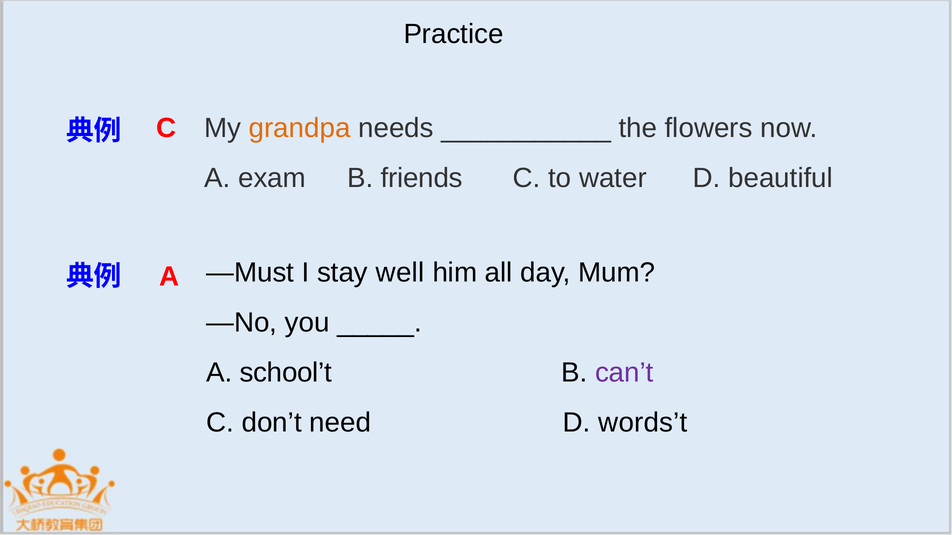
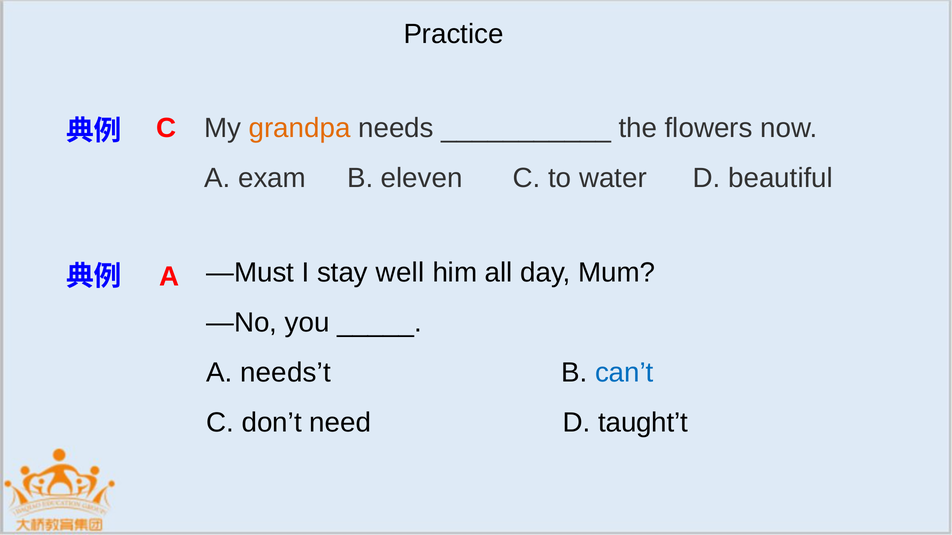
friends: friends -> eleven (422, 178)
school’t: school’t -> needs’t (285, 373)
can’t colour: purple -> blue (624, 373)
words’t: words’t -> taught’t (643, 423)
